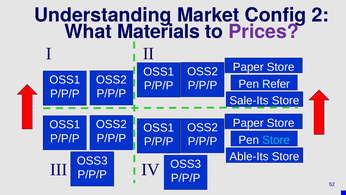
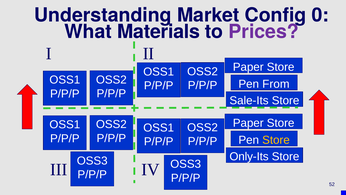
2: 2 -> 0 (320, 15)
Refer: Refer -> From (276, 84)
Store colour: light blue -> yellow (276, 140)
Able-Its: Able-Its -> Only-Its (249, 156)
